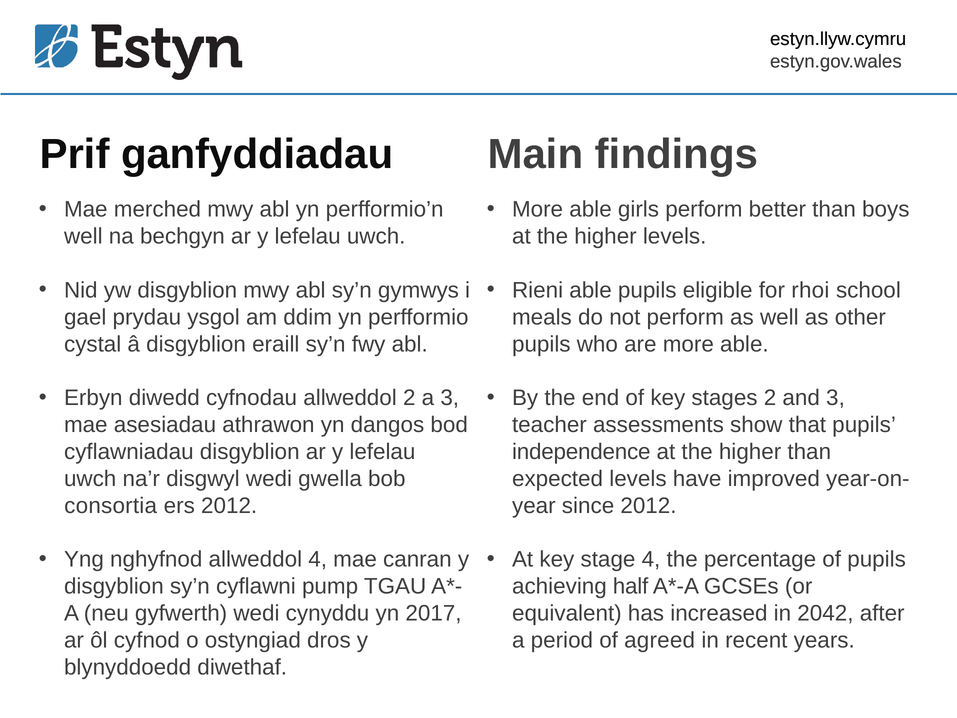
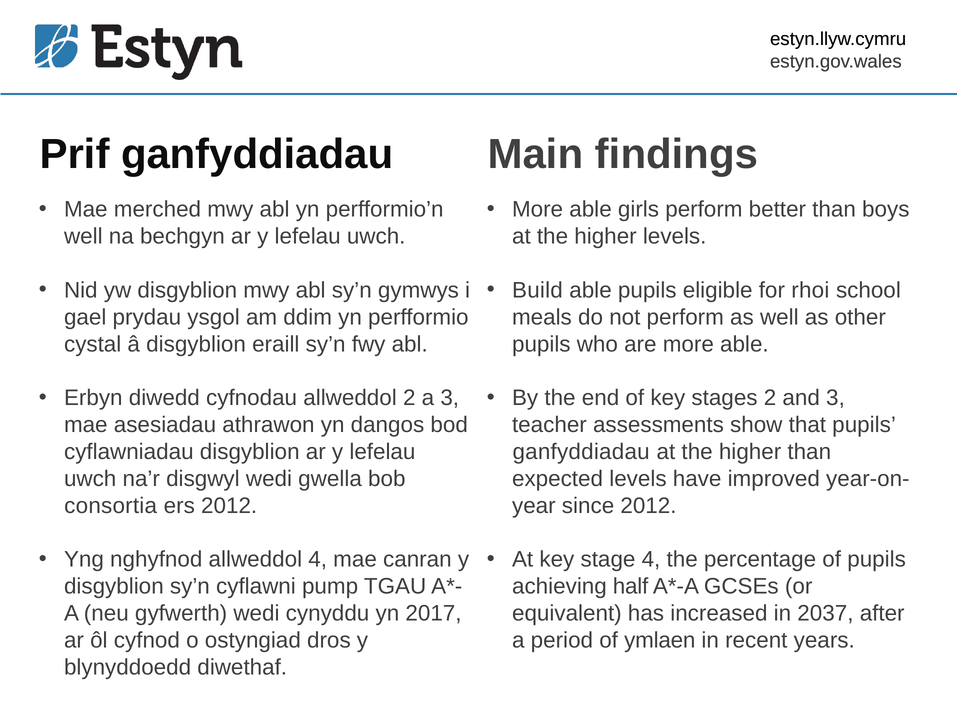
Rieni: Rieni -> Build (537, 290)
independence: independence -> ganfyddiadau (581, 452)
2042: 2042 -> 2037 (825, 613)
agreed: agreed -> ymlaen (660, 640)
